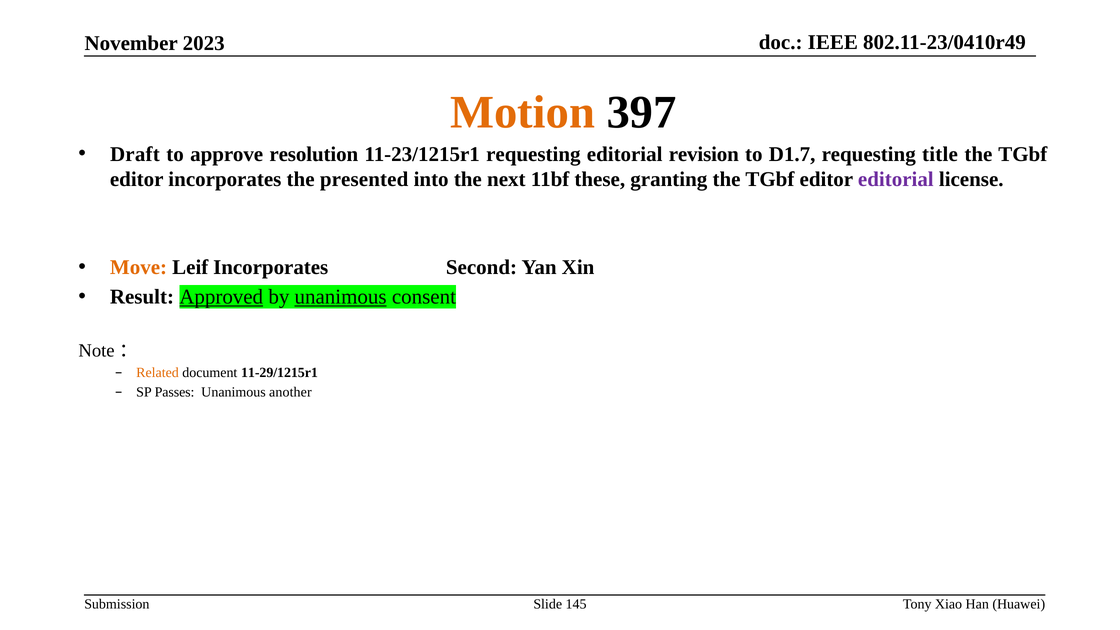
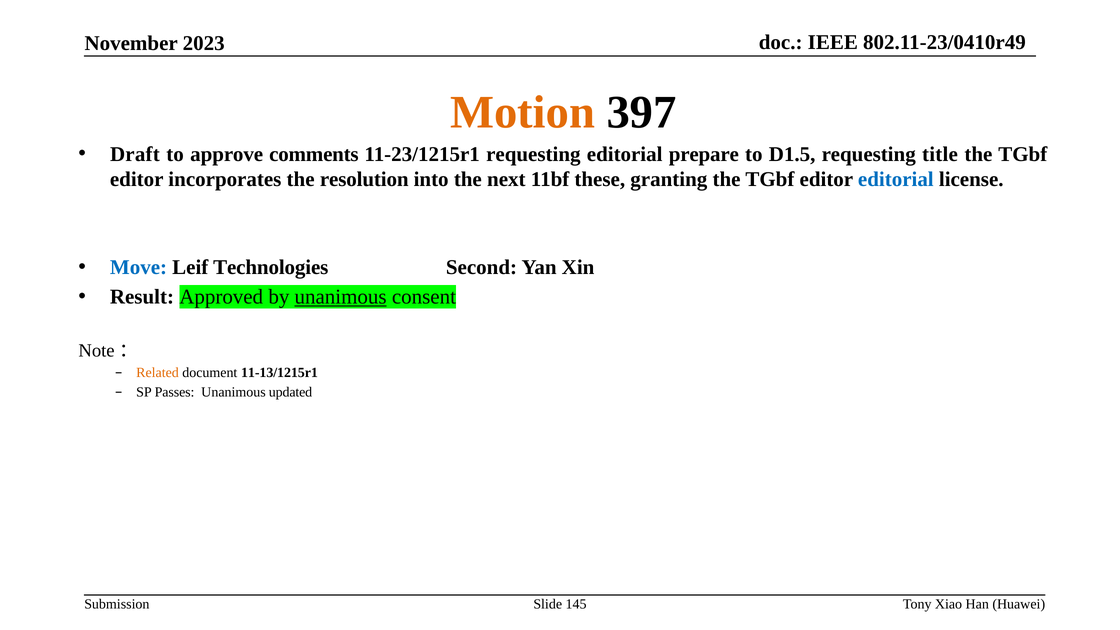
resolution: resolution -> comments (314, 154)
revision: revision -> prepare (704, 154)
D1.7: D1.7 -> D1.5 (792, 154)
presented: presented -> resolution (364, 179)
editorial colour: purple -> blue (896, 179)
Move colour: orange -> blue (139, 267)
Leif Incorporates: Incorporates -> Technologies (271, 267)
Approved underline: present -> none (221, 297)
11-29/1215r1: 11-29/1215r1 -> 11-13/1215r1 (279, 372)
another: another -> updated (291, 392)
